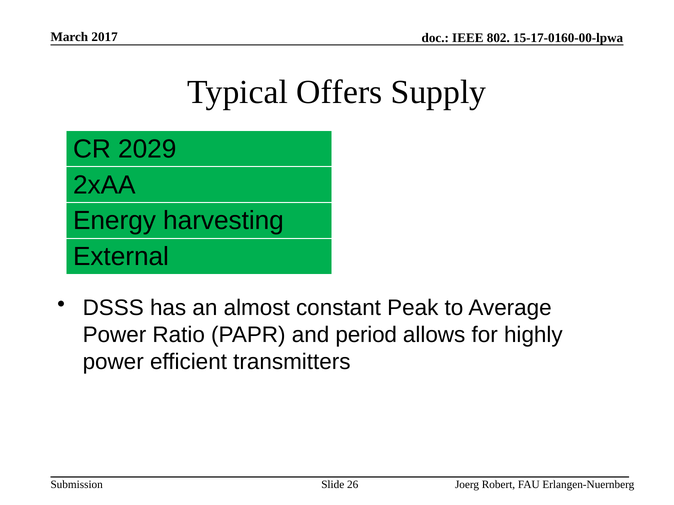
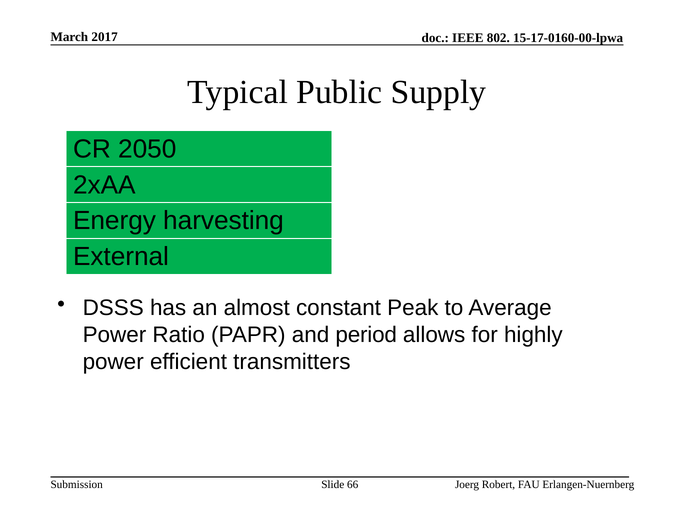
Offers: Offers -> Public (339, 92)
2029: 2029 -> 2050 (147, 149)
26: 26 -> 66 (353, 485)
